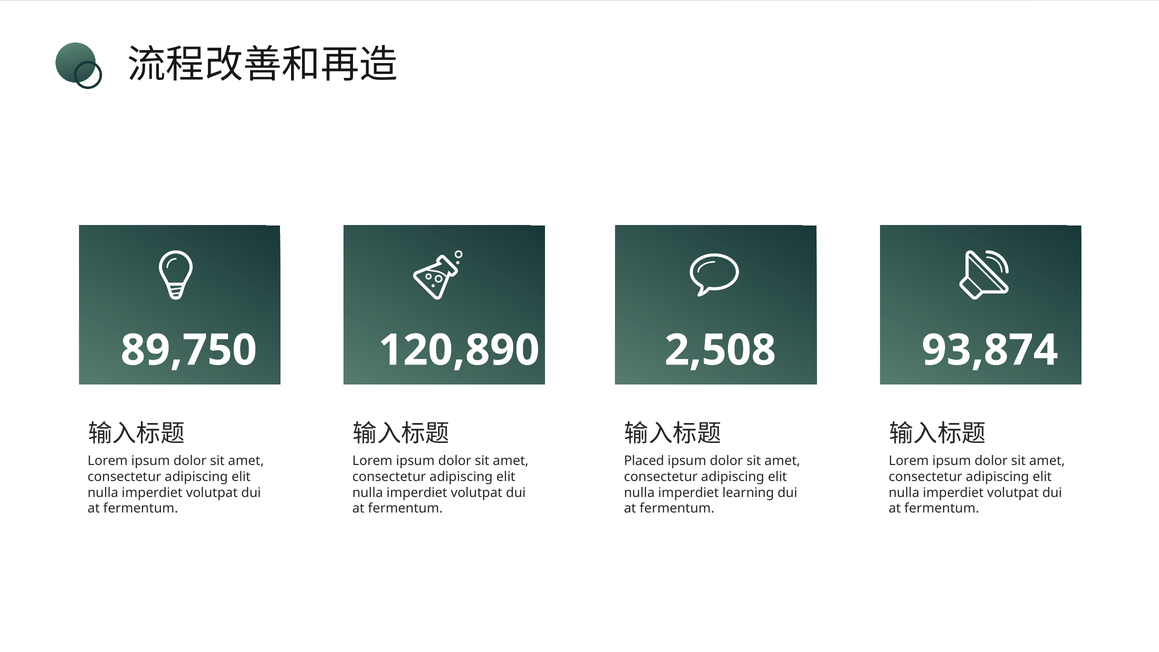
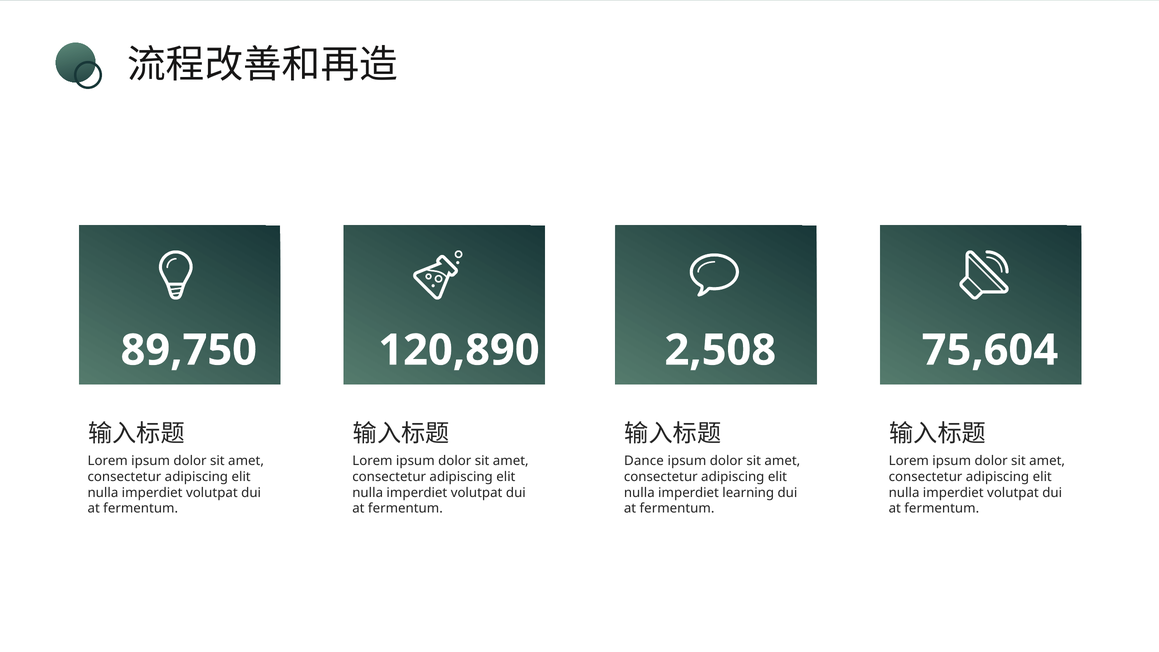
93,874: 93,874 -> 75,604 (990, 350)
Placed: Placed -> Dance (644, 461)
